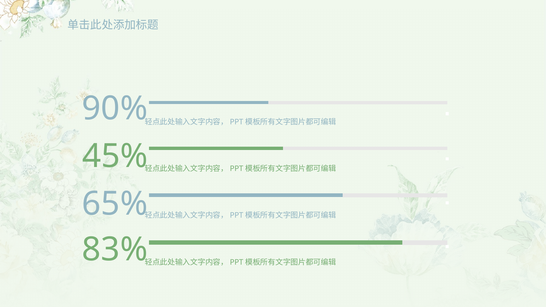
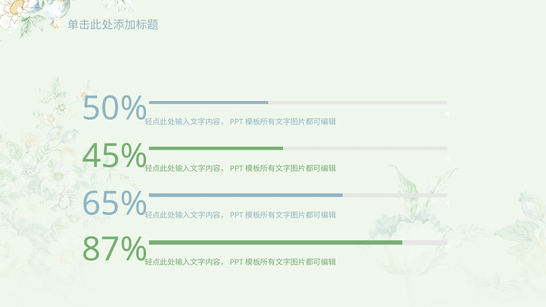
90%: 90% -> 50% (115, 109)
83%: 83% -> 87% (115, 250)
